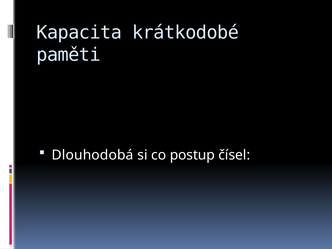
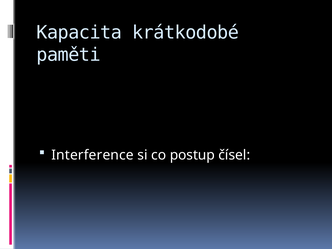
Dlouhodobá: Dlouhodobá -> Interference (93, 155)
